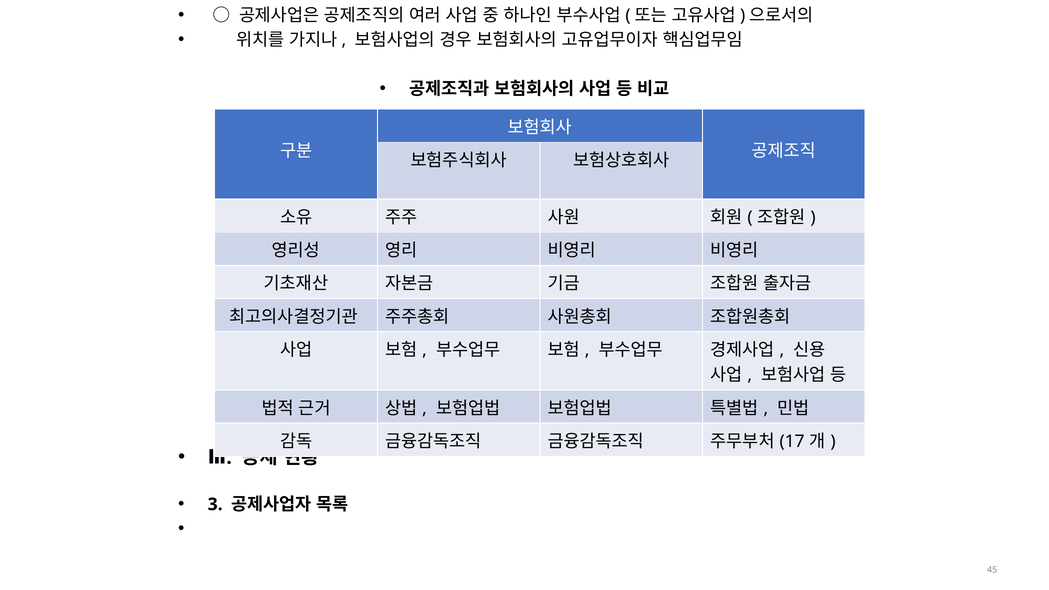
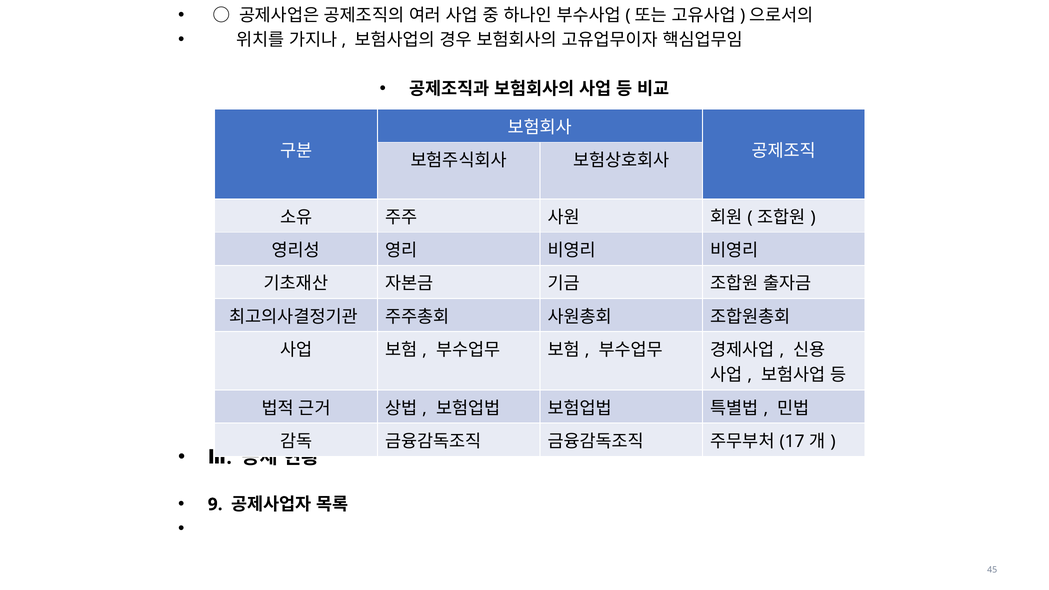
3: 3 -> 9 (215, 504)
